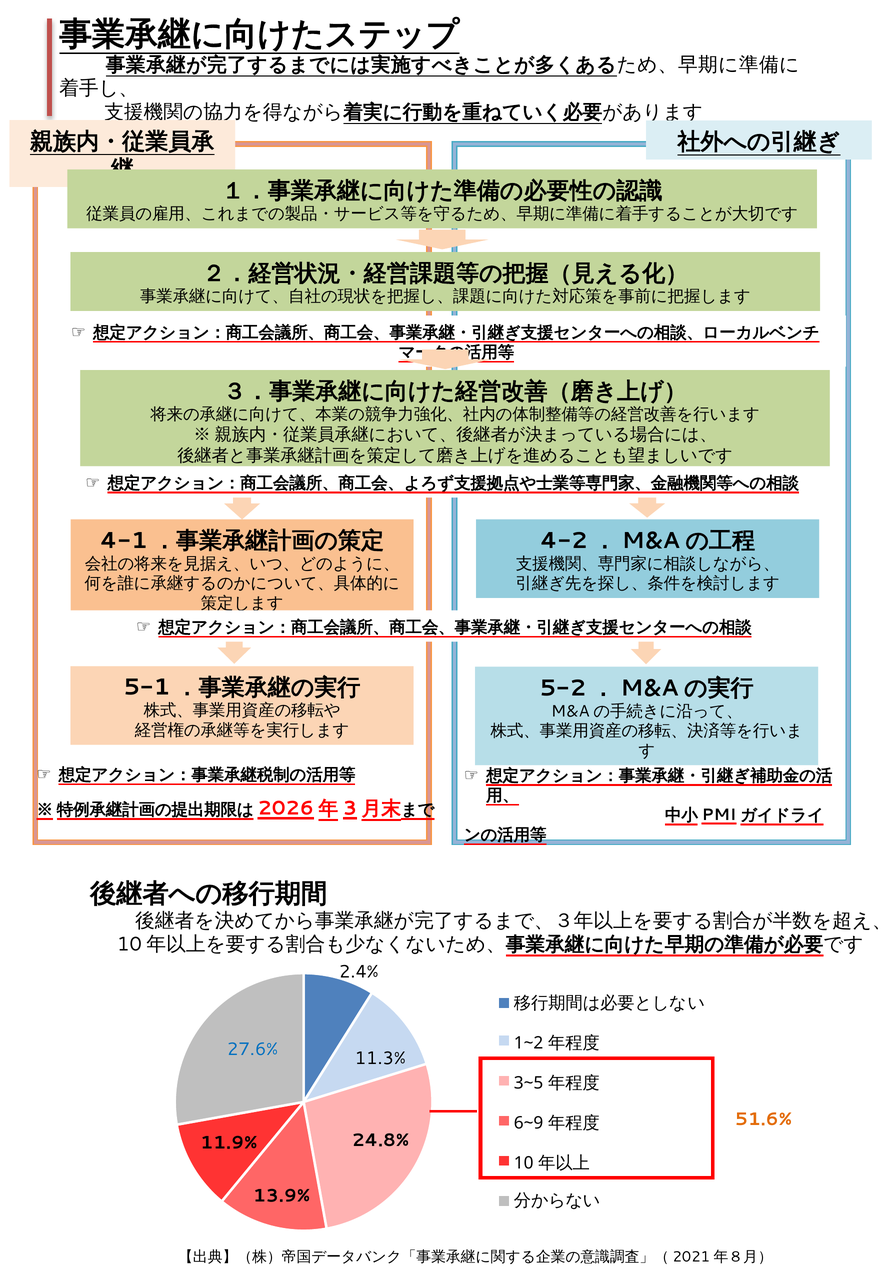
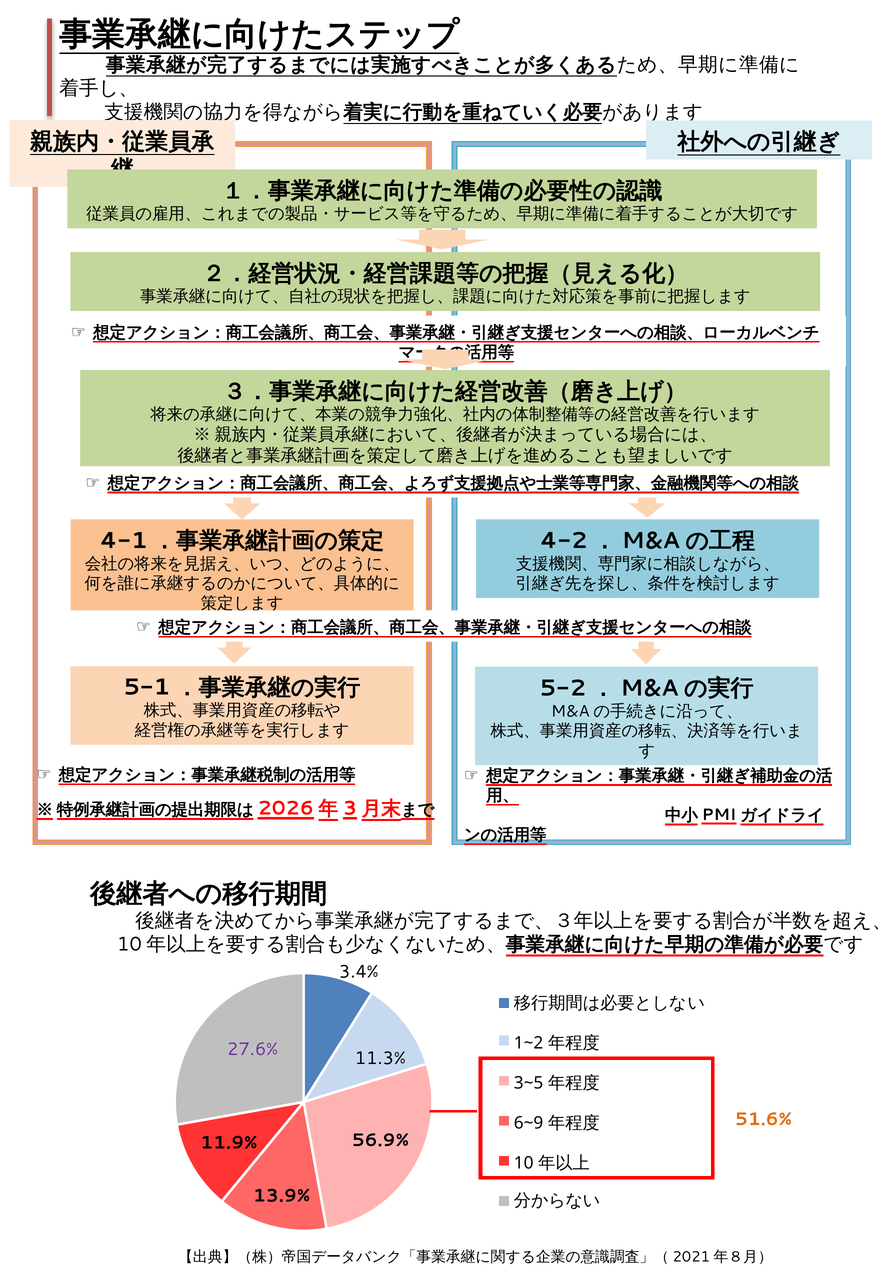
2.4%: 2.4% -> 3.4% (359, 972)
27.6% colour: blue -> purple (252, 1050)
24.8%: 24.8% -> 56.9% (380, 1141)
